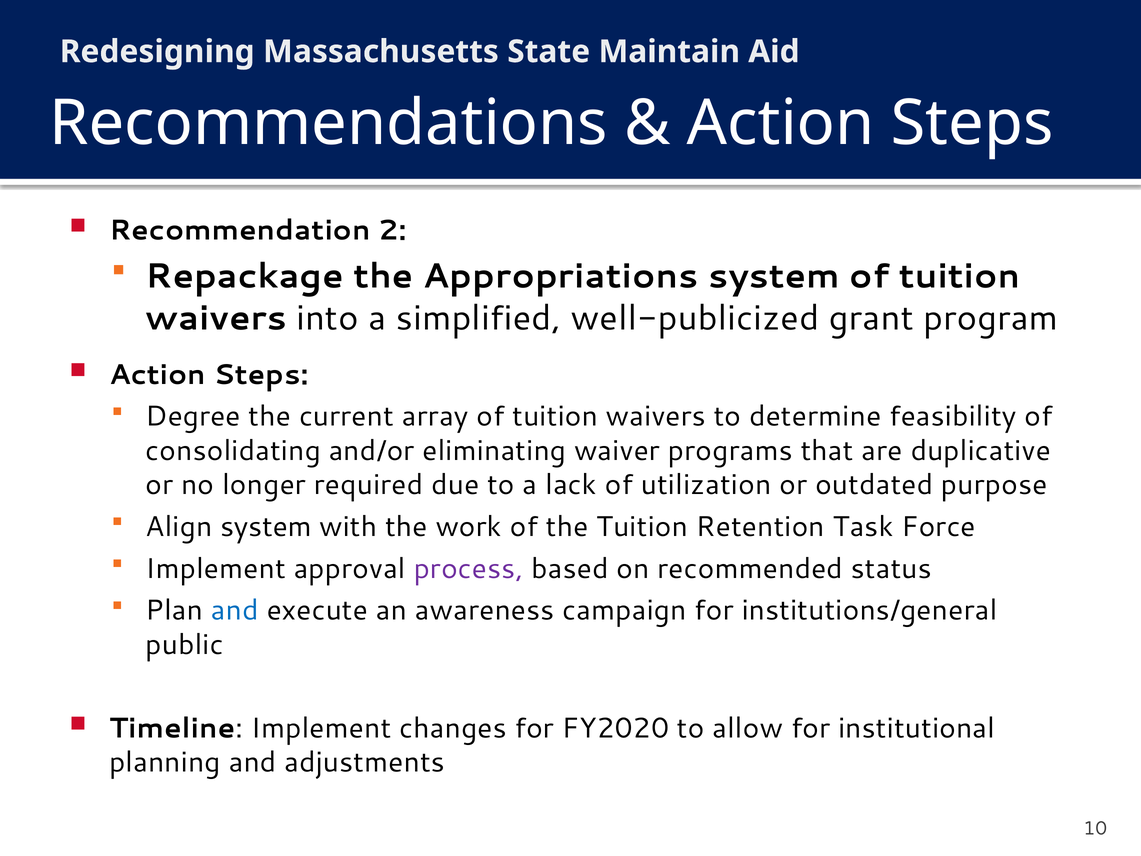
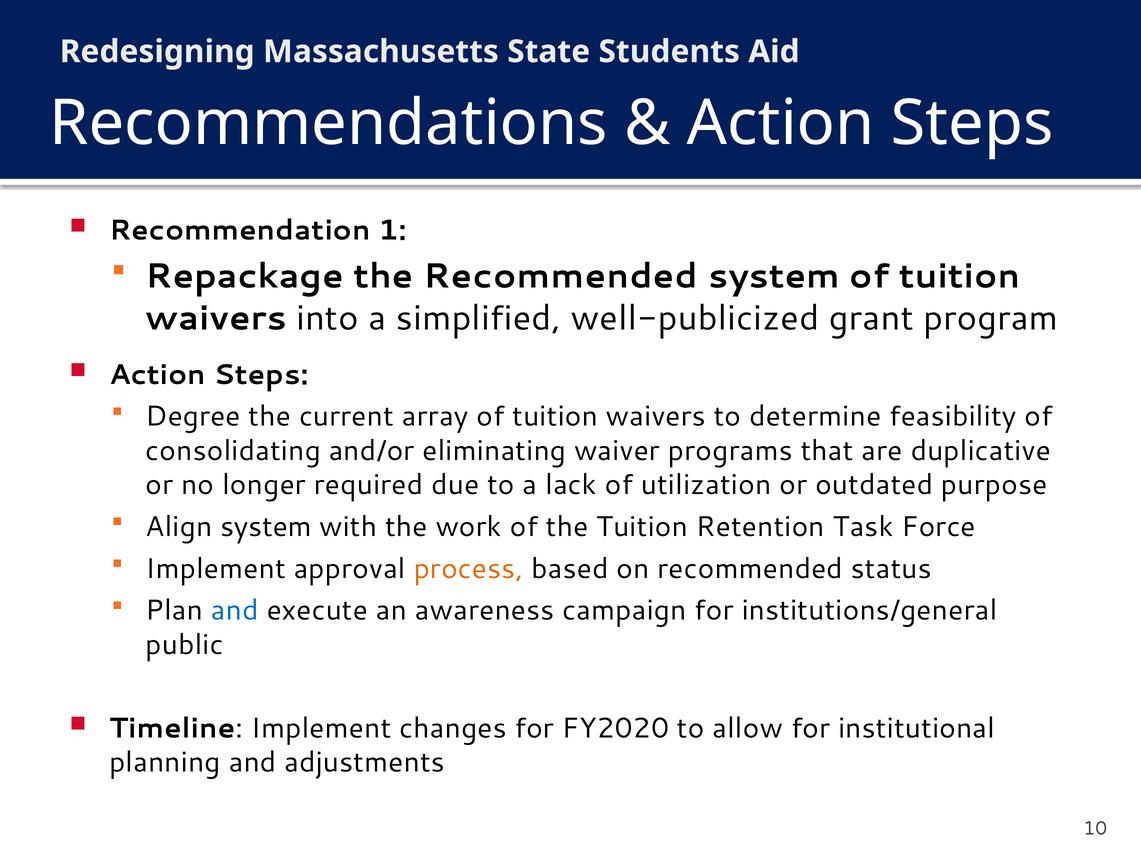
Maintain: Maintain -> Students (669, 52)
2: 2 -> 1 (392, 230)
the Appropriations: Appropriations -> Recommended (561, 276)
process colour: purple -> orange (469, 568)
